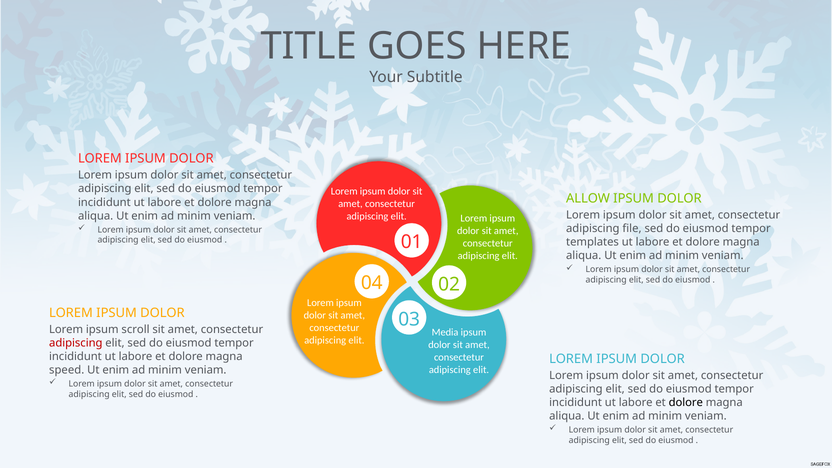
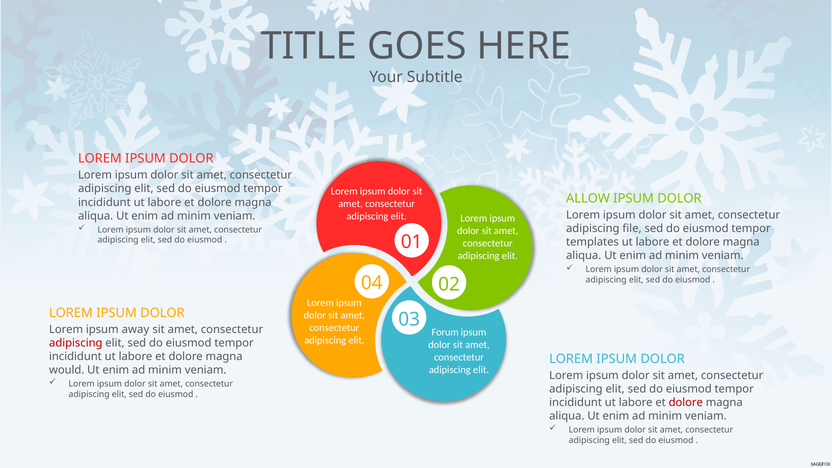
scroll: scroll -> away (135, 330)
Media: Media -> Forum (445, 332)
speed: speed -> would (67, 370)
dolore colour: black -> red (686, 403)
